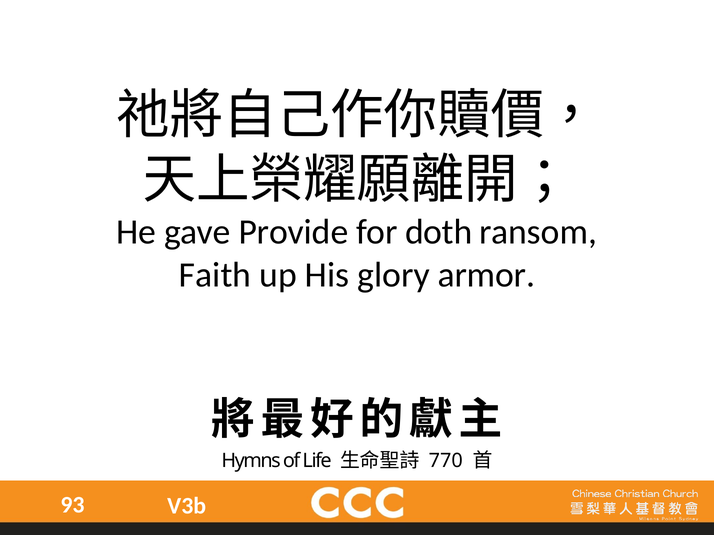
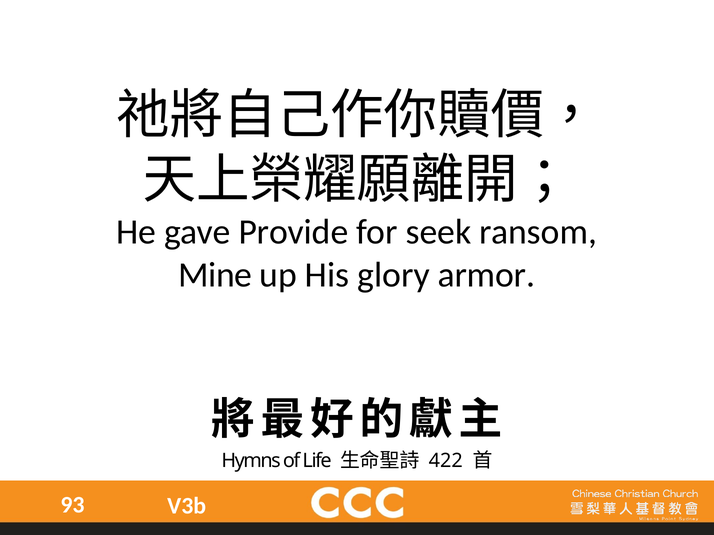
doth: doth -> seek (439, 232)
Faith: Faith -> Mine (215, 275)
770: 770 -> 422 (446, 461)
